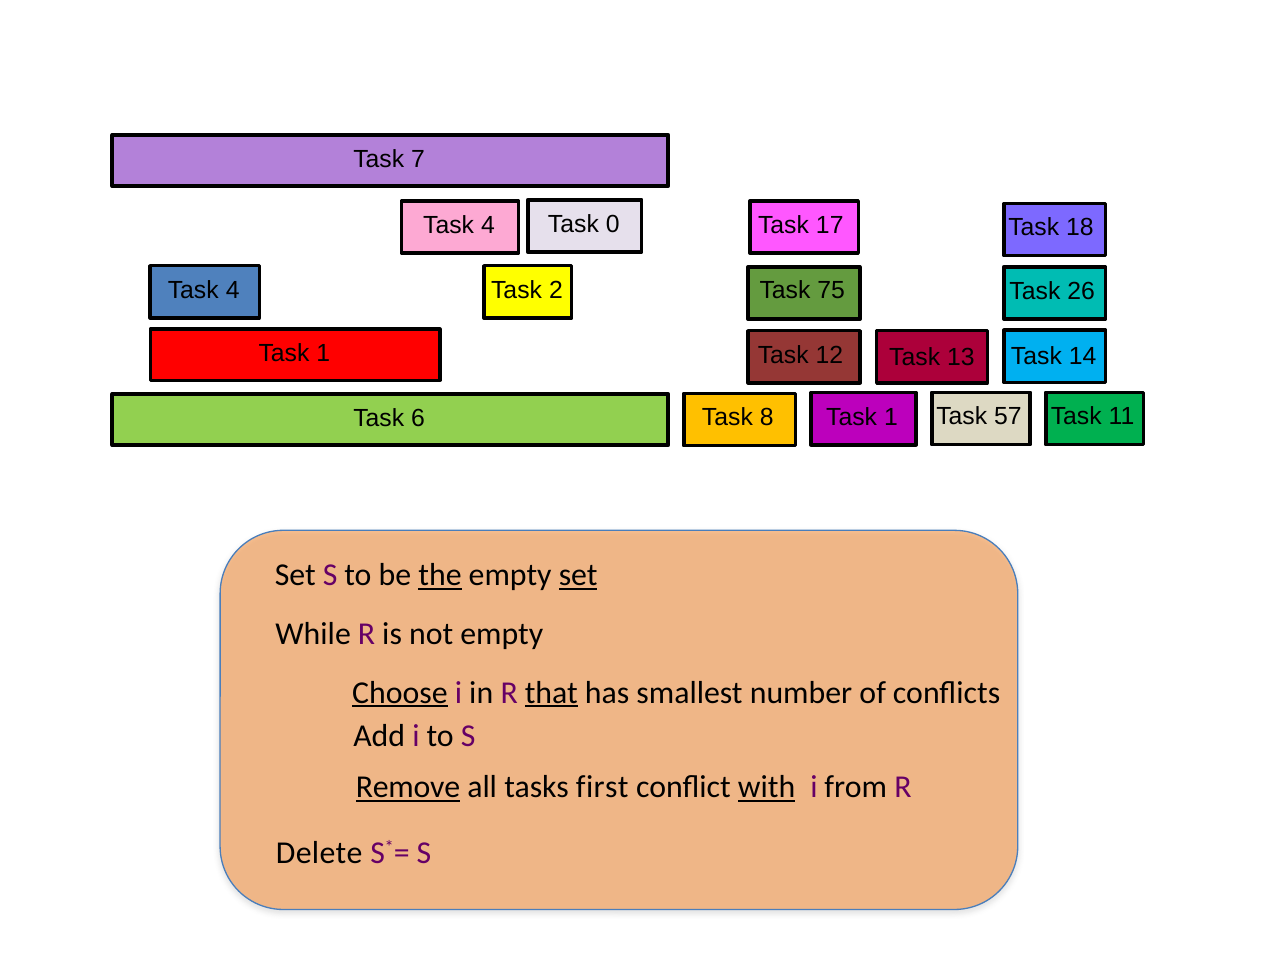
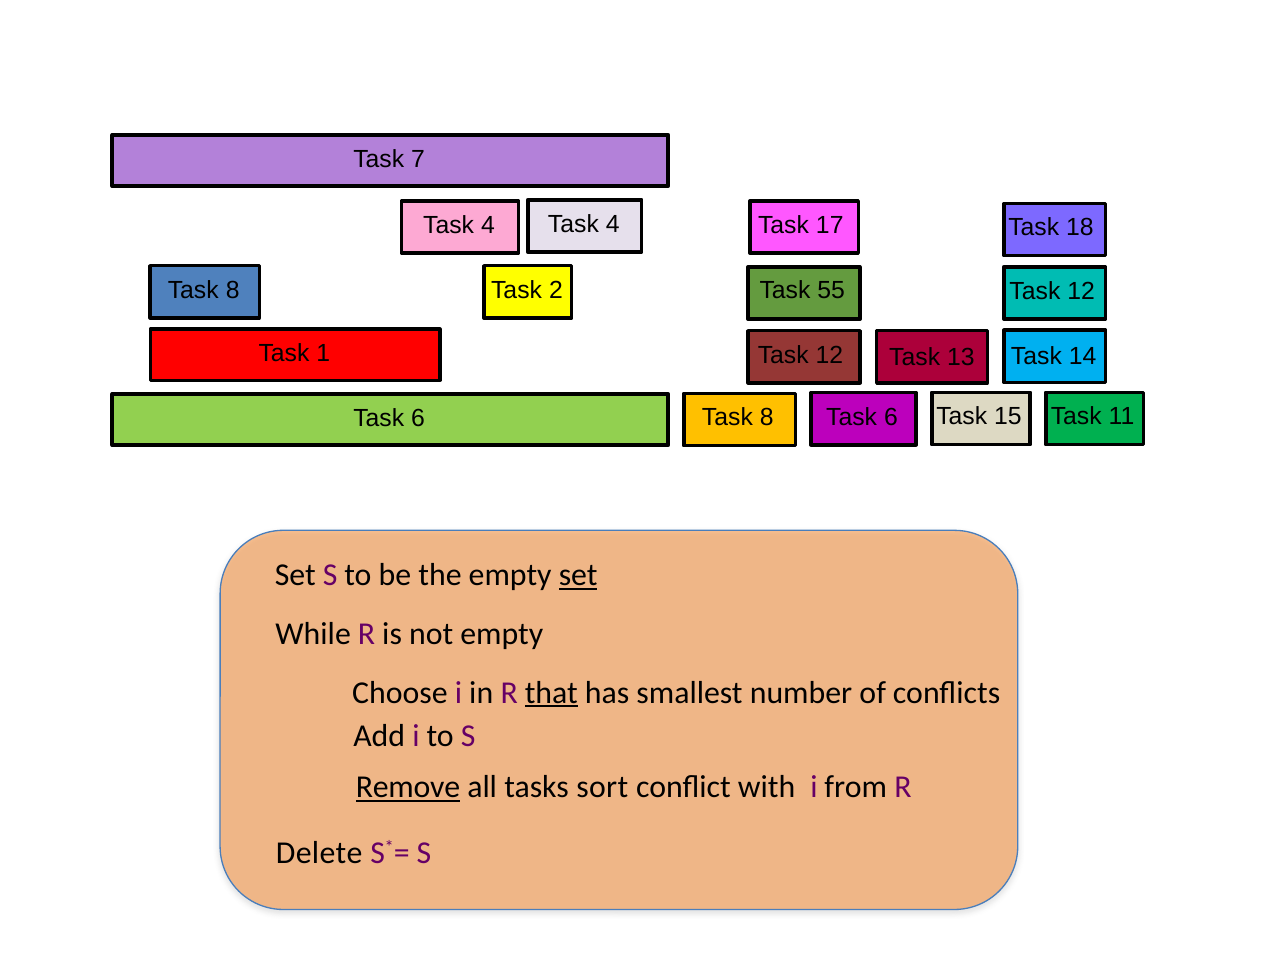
4 Task 0: 0 -> 4 (613, 225)
4: 4 -> 8 (233, 290)
75: 75 -> 55 (831, 291)
26: 26 -> 12 (1081, 292)
8 Task 1: 1 -> 6 (891, 417)
57: 57 -> 15 (1008, 416)
the underline: present -> none (440, 575)
Choose underline: present -> none (400, 693)
first: first -> sort (602, 787)
with underline: present -> none (767, 787)
